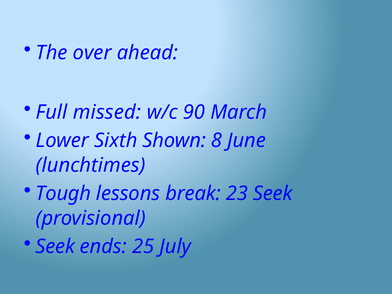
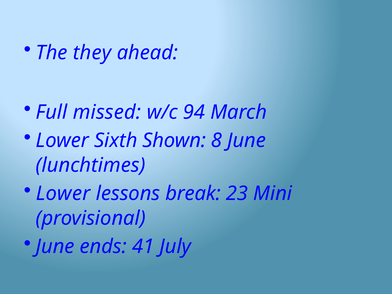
over: over -> they (92, 53)
90: 90 -> 94 (194, 112)
Tough: Tough -> Lower (63, 194)
23 Seek: Seek -> Mini (273, 194)
Seek: Seek -> June (55, 247)
25: 25 -> 41 (143, 247)
